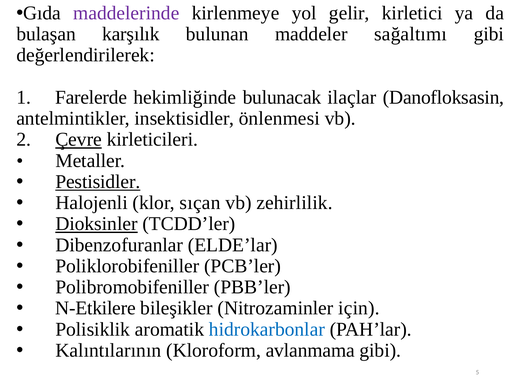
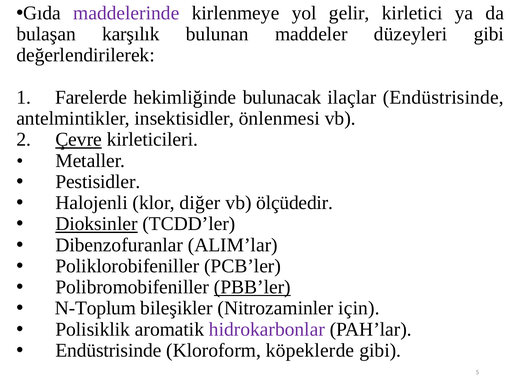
sağaltımı: sağaltımı -> düzeyleri (411, 34)
ilaçlar Danofloksasin: Danofloksasin -> Endüstrisinde (443, 97)
Pestisidler underline: present -> none (98, 182)
sıçan: sıçan -> diğer (200, 203)
zehirlilik: zehirlilik -> ölçüdedir (295, 203)
ELDE’lar: ELDE’lar -> ALIM’lar (233, 245)
PBB’ler underline: none -> present (252, 287)
N-Etkilere: N-Etkilere -> N-Toplum (95, 308)
hidrokarbonlar colour: blue -> purple (267, 329)
Kalıntılarının: Kalıntılarının -> Endüstrisinde (108, 350)
avlanmama: avlanmama -> köpeklerde (310, 350)
